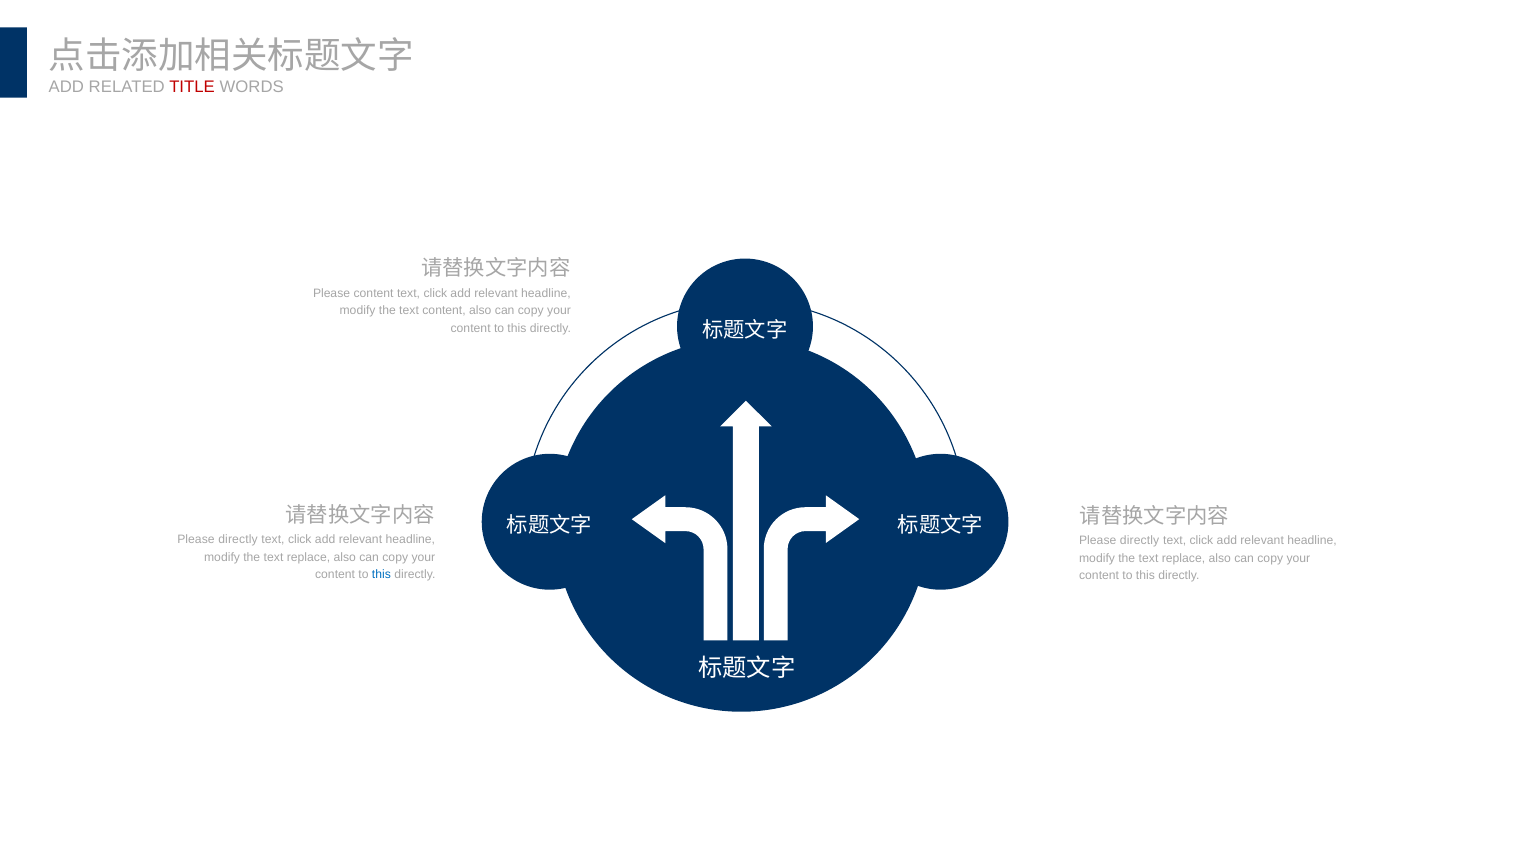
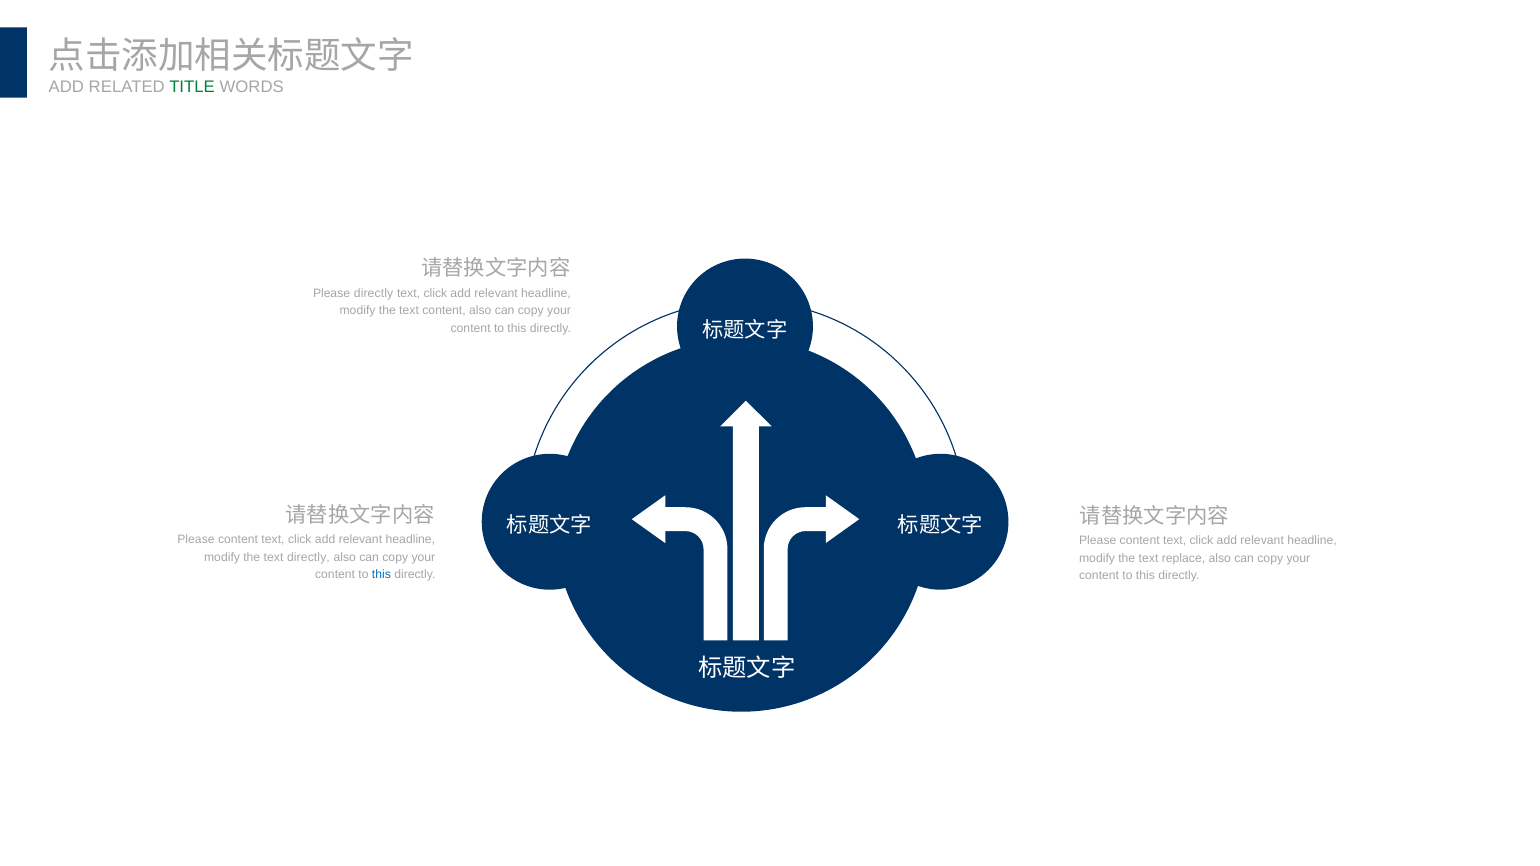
TITLE colour: red -> green (192, 87)
Please content: content -> directly (374, 293)
directly: directly -> content (238, 540)
directly: directly -> content (1140, 541)
replace: replace -> directly (308, 557)
